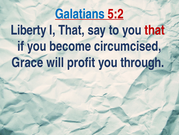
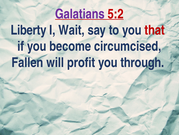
Galatians colour: blue -> purple (80, 14)
I That: That -> Wait (72, 30)
Grace: Grace -> Fallen (27, 62)
